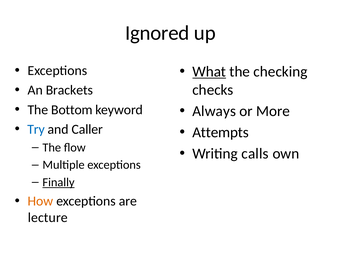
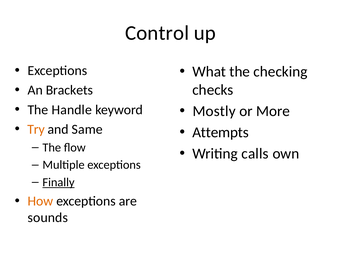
Ignored: Ignored -> Control (157, 33)
What underline: present -> none (209, 72)
Bottom: Bottom -> Handle (72, 110)
Always: Always -> Mostly (214, 111)
Try colour: blue -> orange (36, 129)
Caller: Caller -> Same (87, 129)
lecture: lecture -> sounds (48, 217)
